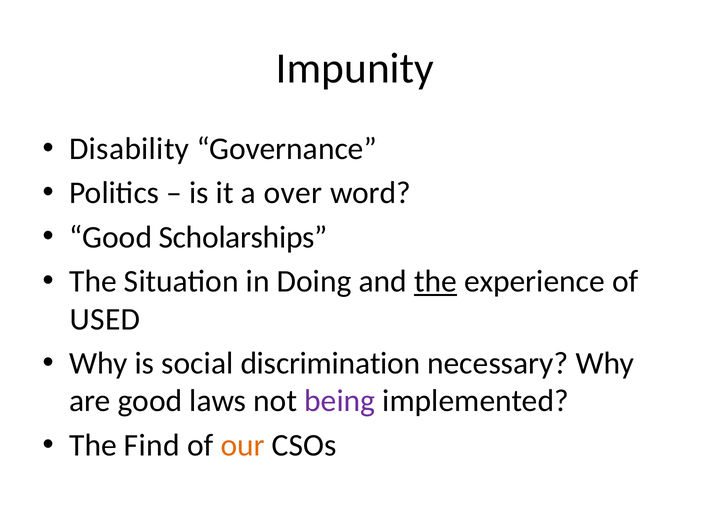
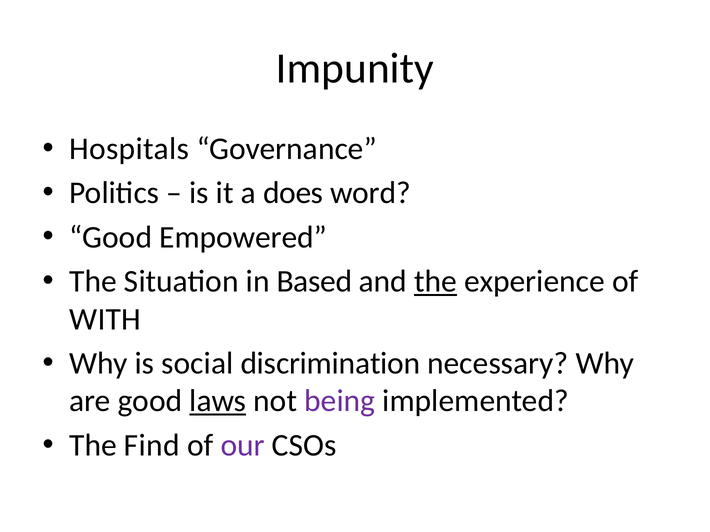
Disability: Disability -> Hospitals (129, 149)
over: over -> does (293, 193)
Scholarships: Scholarships -> Empowered (243, 237)
Doing: Doing -> Based (314, 282)
USED: USED -> WITH (105, 319)
laws underline: none -> present (218, 401)
our colour: orange -> purple (243, 446)
